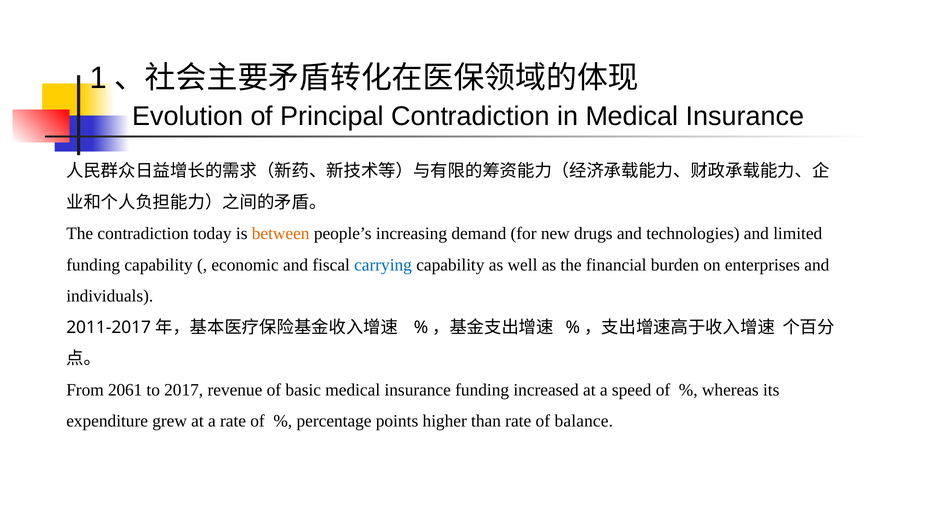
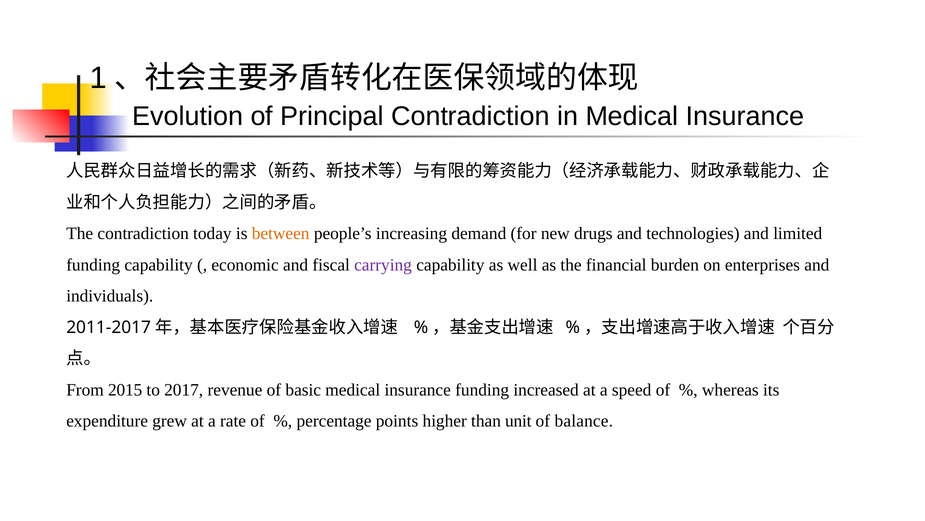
carrying colour: blue -> purple (383, 265)
2061: 2061 -> 2015 (125, 389)
than rate: rate -> unit (518, 421)
